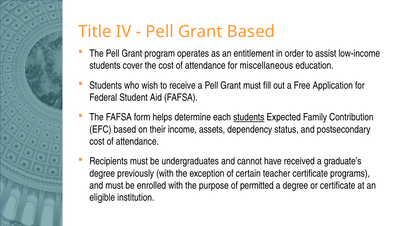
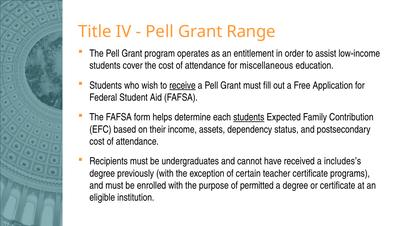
Grant Based: Based -> Range (251, 32)
receive underline: none -> present (182, 85)
graduate’s: graduate’s -> includes’s (343, 161)
